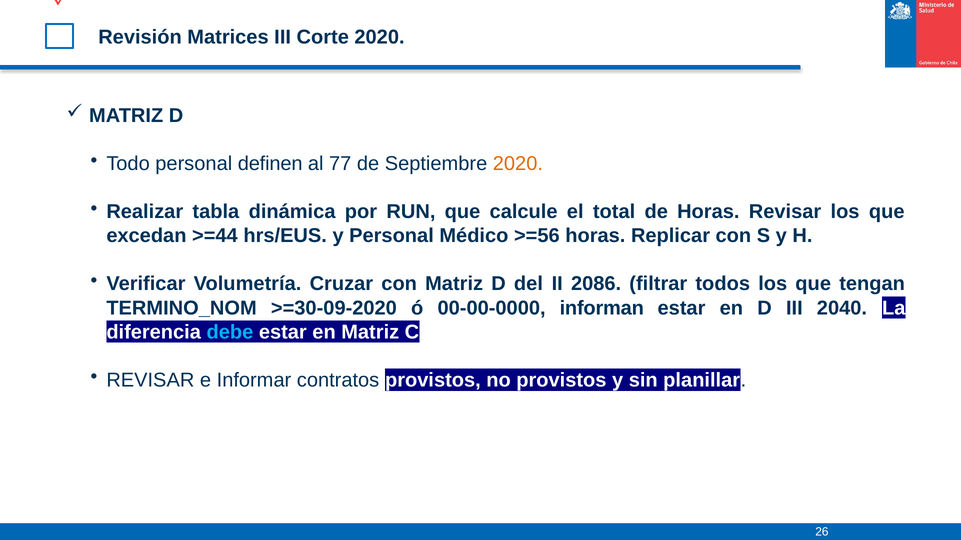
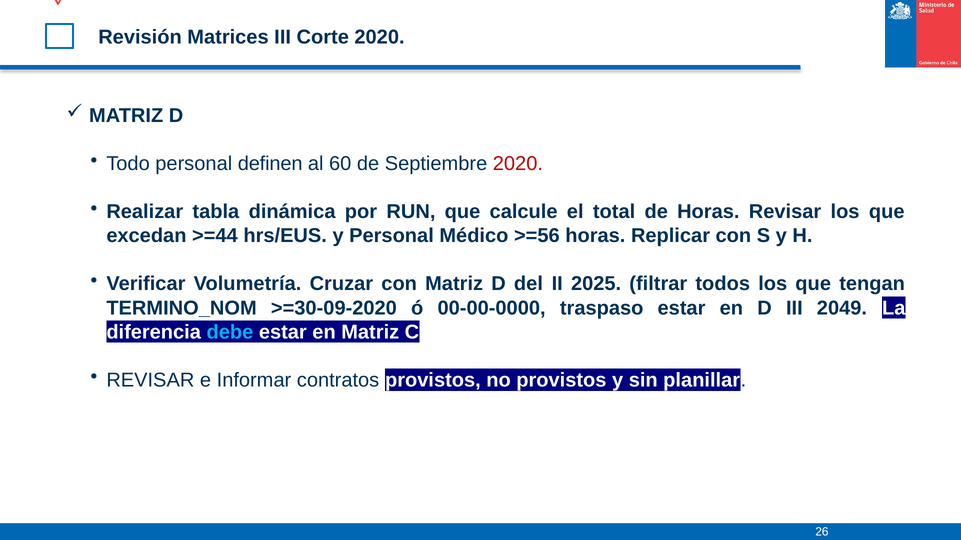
77: 77 -> 60 (340, 164)
2020 colour: orange -> red (518, 164)
2086: 2086 -> 2025 (596, 284)
informan: informan -> traspaso (602, 308)
2040: 2040 -> 2049 (842, 308)
